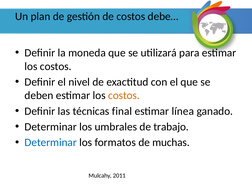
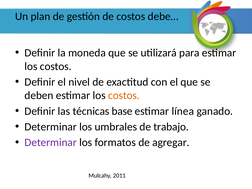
final: final -> base (122, 111)
Determinar colour: blue -> purple (51, 142)
muchas: muchas -> agregar (171, 142)
